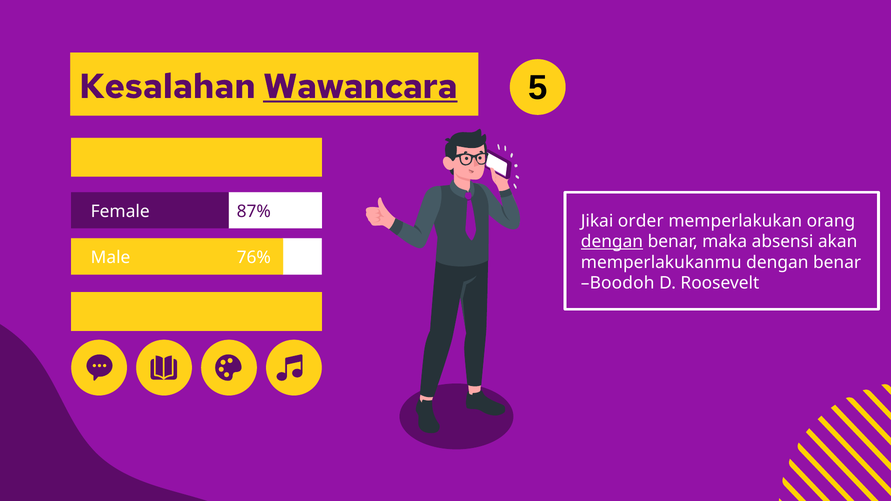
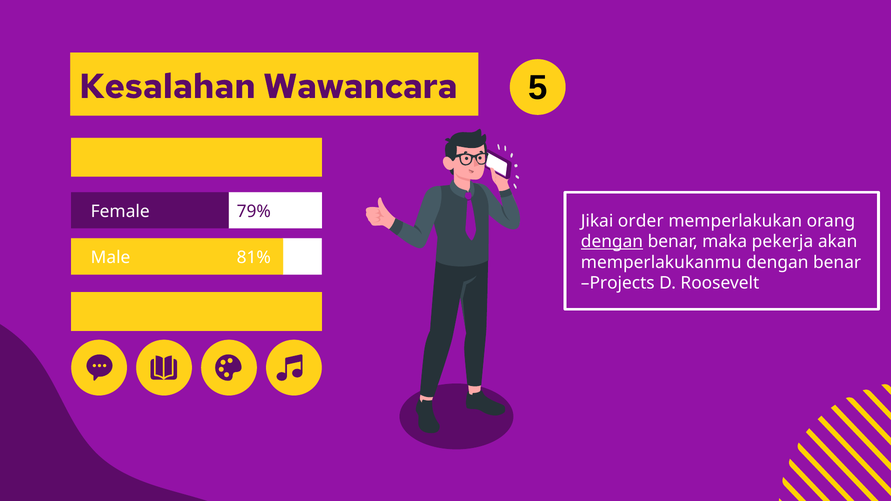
Wawancara underline: present -> none (360, 87)
87%: 87% -> 79% (254, 212)
absensi: absensi -> pekerja (782, 242)
76%: 76% -> 81% (254, 258)
Boodoh: Boodoh -> Projects (618, 283)
